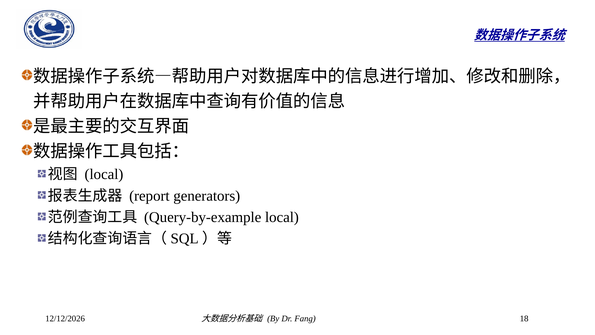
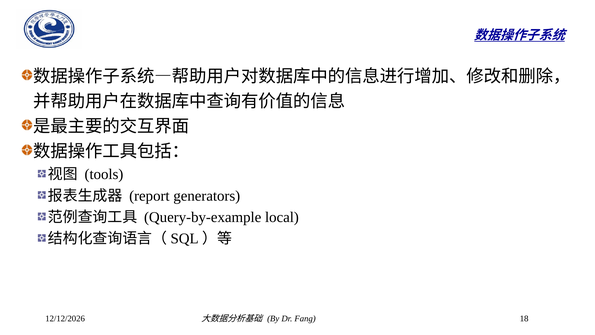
local: local -> tools (104, 174)
